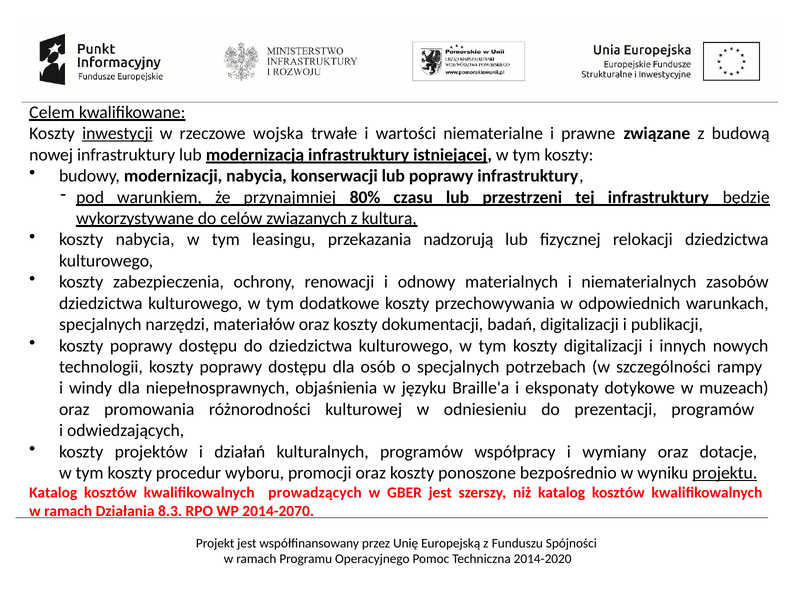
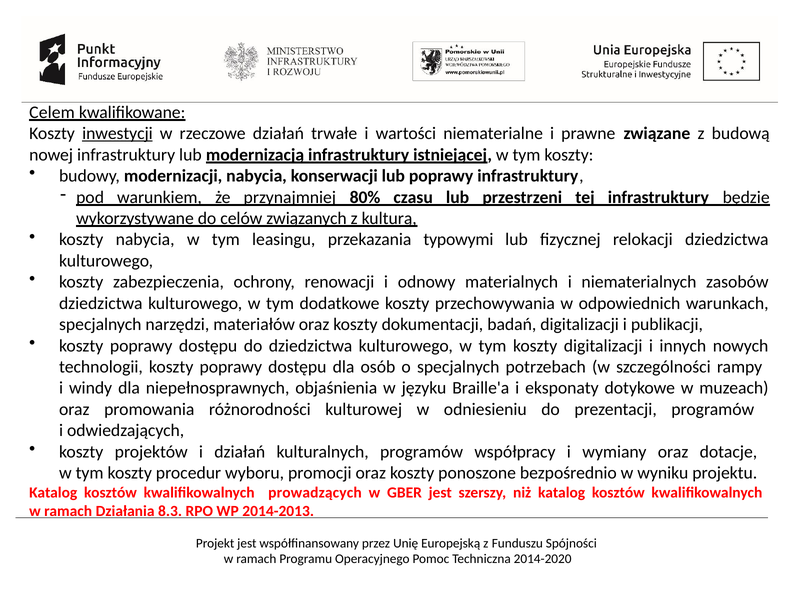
rzeczowe wojska: wojska -> działań (278, 134)
nadzorują: nadzorują -> typowymi (458, 240)
projektu underline: present -> none (725, 473)
2014-2070: 2014-2070 -> 2014-2013 (278, 511)
